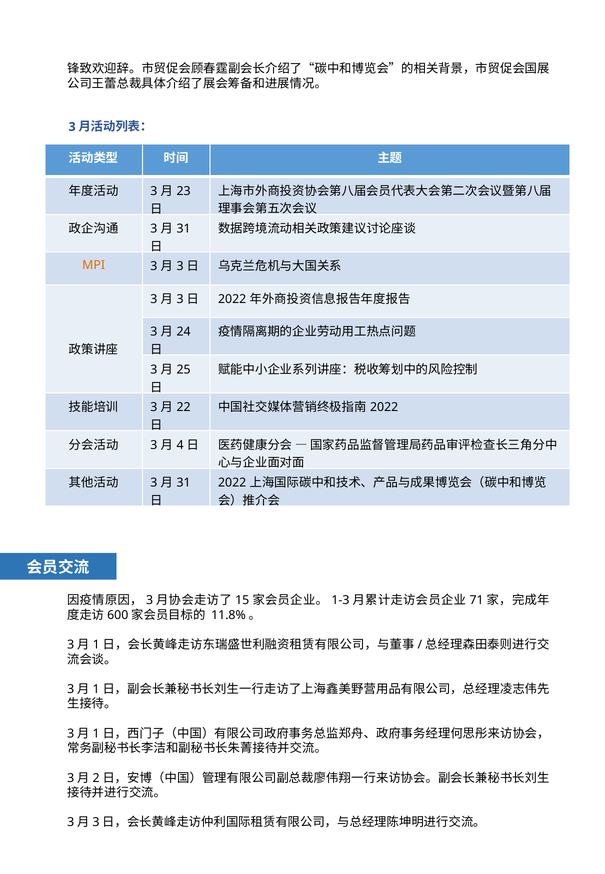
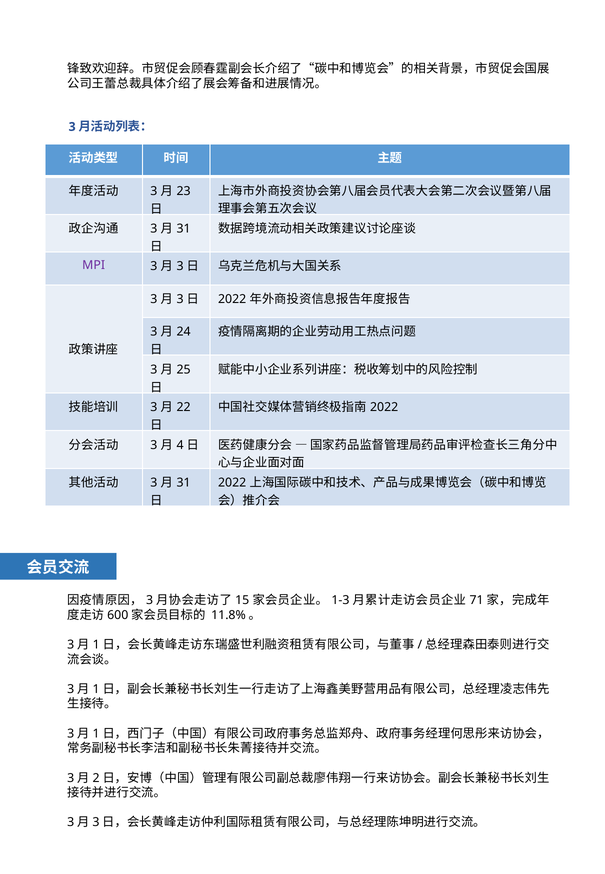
MPI colour: orange -> purple (94, 265)
